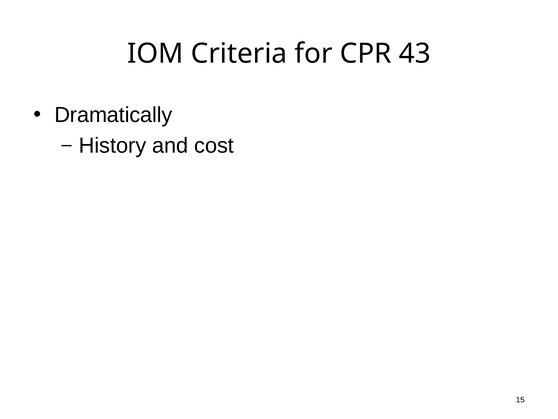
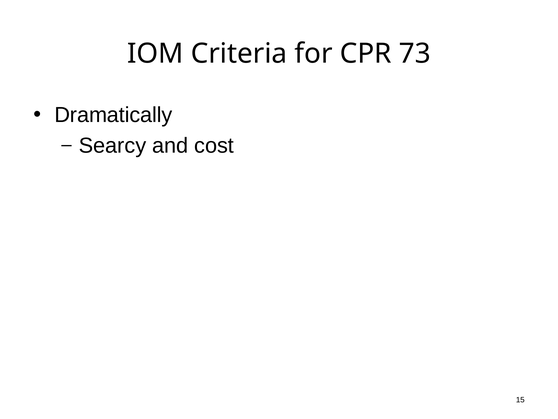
43: 43 -> 73 (415, 54)
History: History -> Searcy (113, 145)
